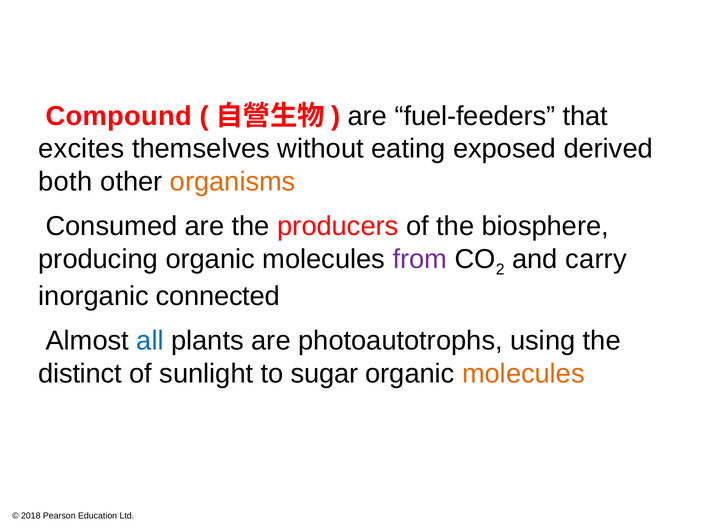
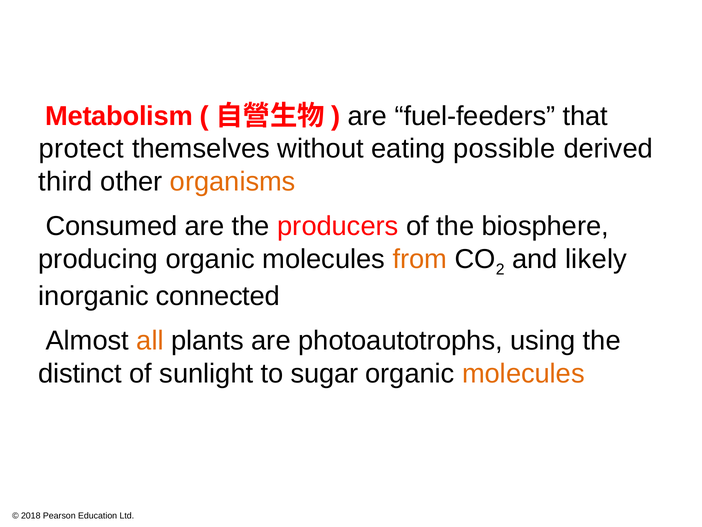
Compound: Compound -> Metabolism (119, 116)
excites: excites -> protect (81, 149)
exposed: exposed -> possible (504, 149)
both: both -> third (65, 182)
from colour: purple -> orange (420, 259)
carry: carry -> likely (596, 259)
all colour: blue -> orange (150, 341)
